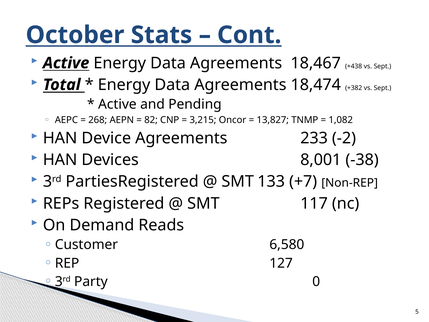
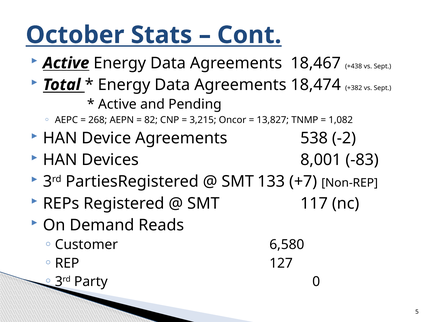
233: 233 -> 538 (314, 138)
-38: -38 -> -83 (362, 160)
